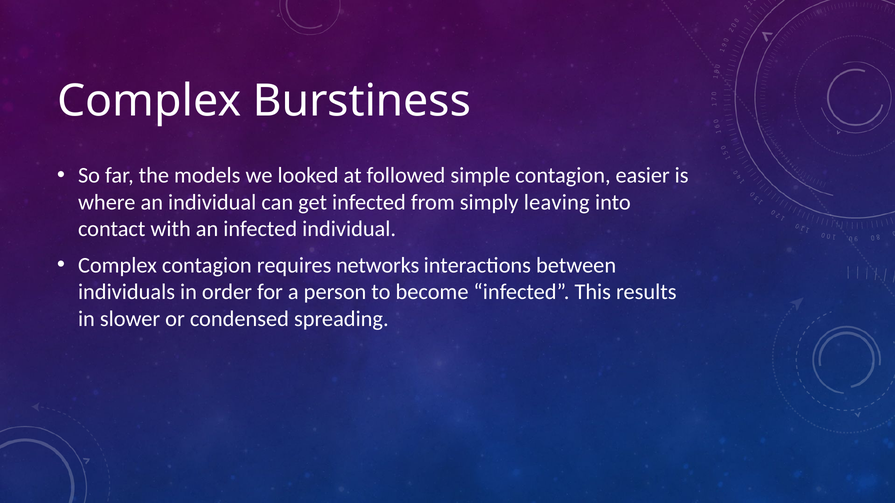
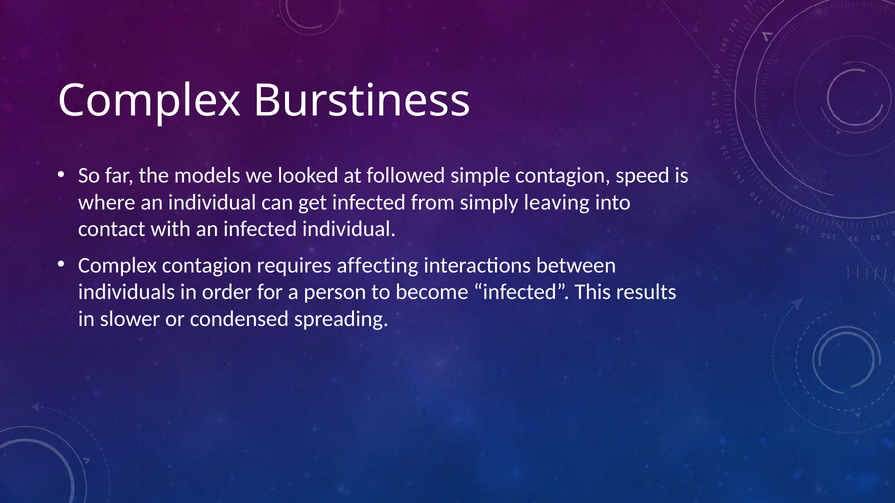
easier: easier -> speed (643, 176)
networks: networks -> affecting (377, 265)
